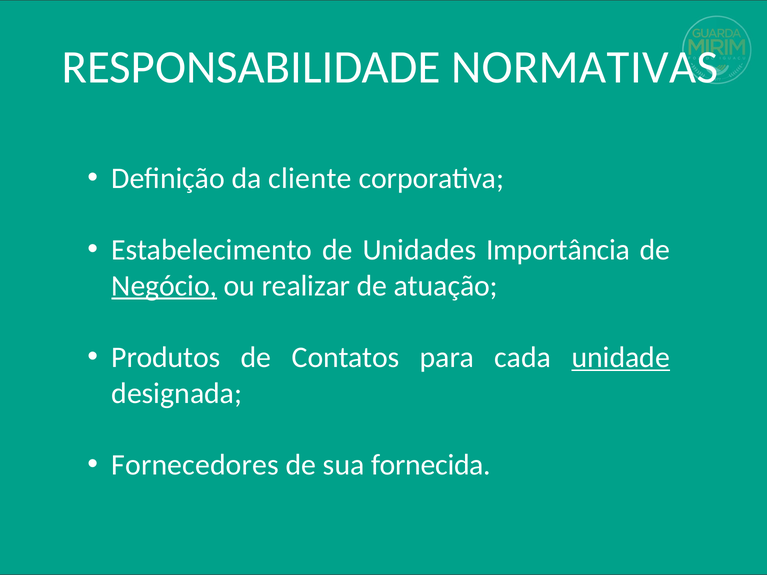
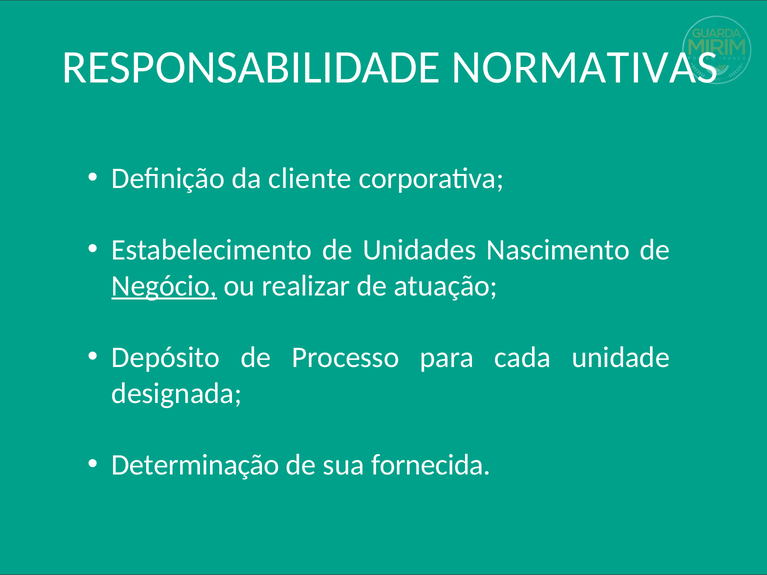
Importância: Importância -> Nascimento (558, 250)
Produtos: Produtos -> Depósito (166, 358)
Contatos: Contatos -> Processo (346, 358)
unidade underline: present -> none (621, 358)
Fornecedores: Fornecedores -> Determinação (195, 465)
